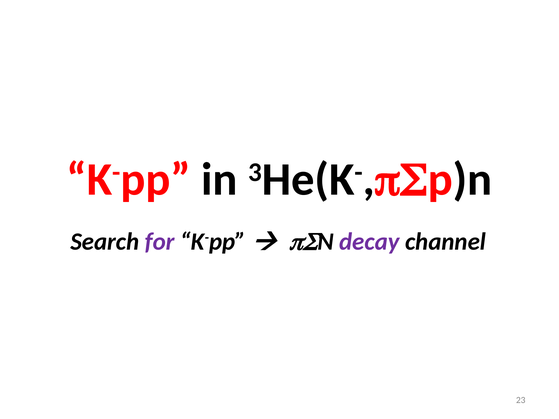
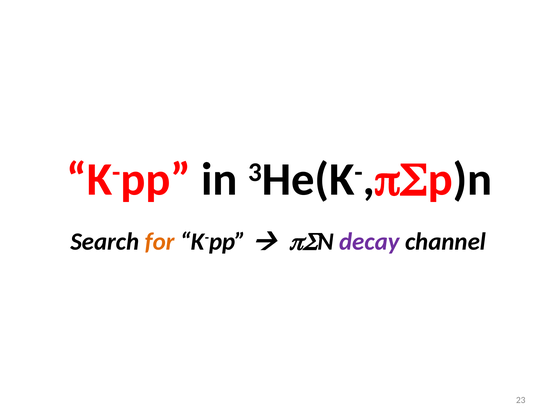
for colour: purple -> orange (160, 242)
